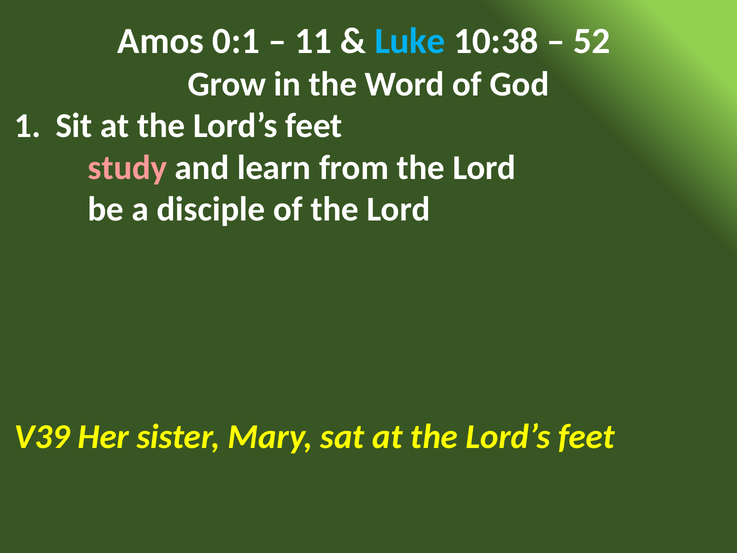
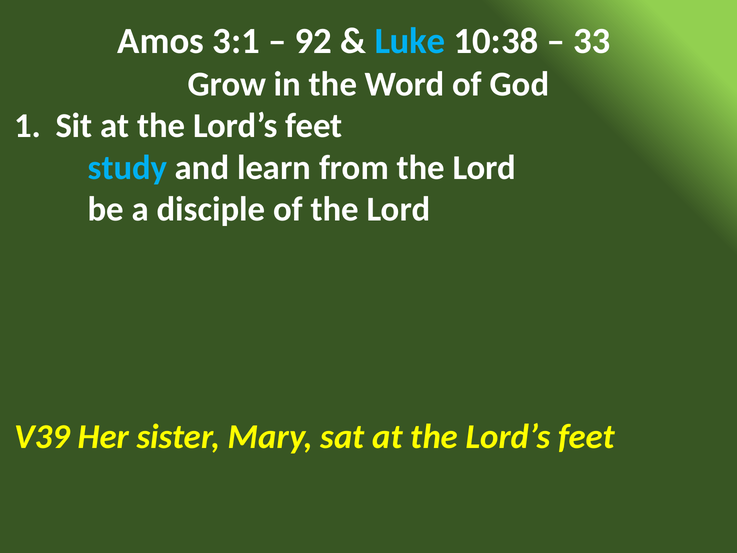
0:1: 0:1 -> 3:1 (236, 41)
11: 11 -> 92 (313, 41)
52: 52 -> 33 (592, 41)
study colour: pink -> light blue (127, 168)
